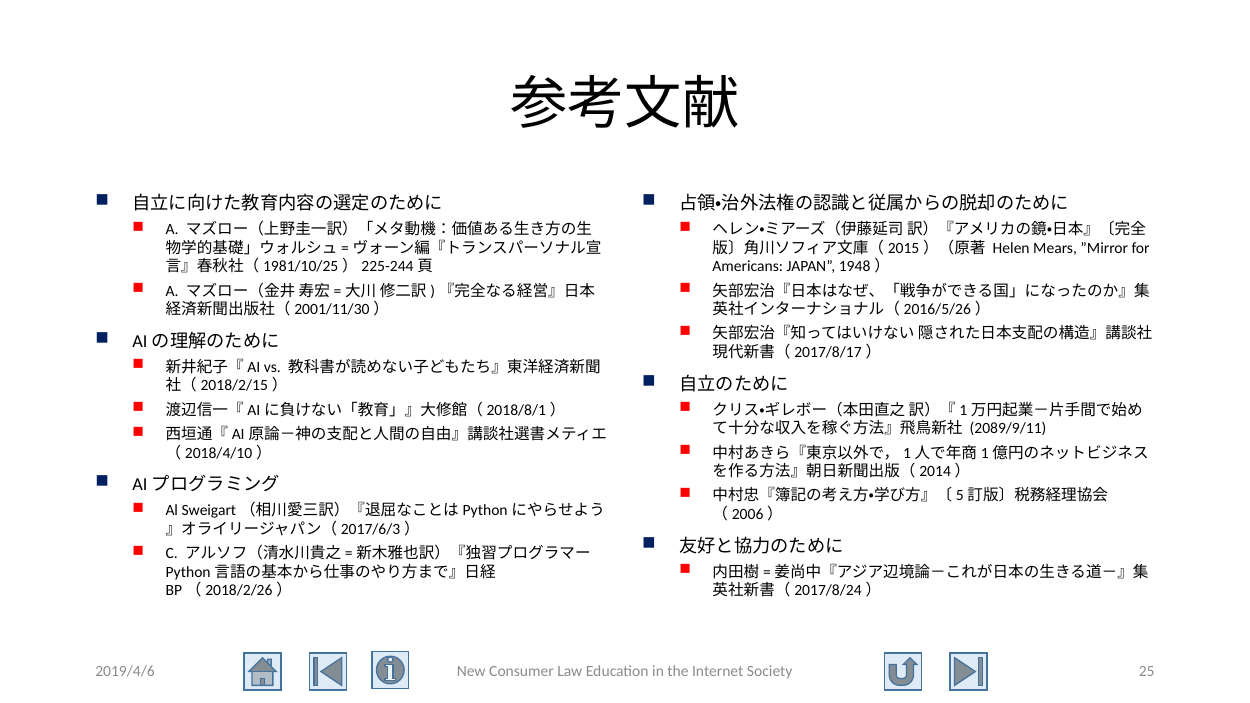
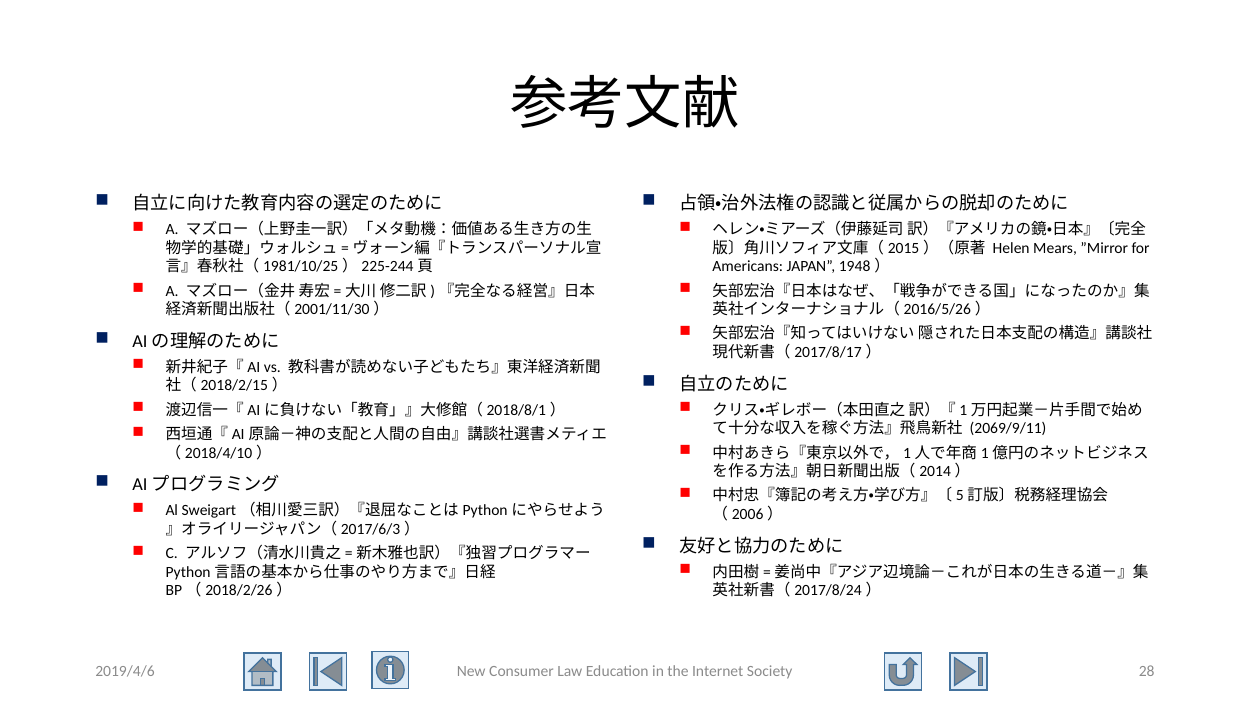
2089/9/11: 2089/9/11 -> 2069/9/11 (1008, 429)
25: 25 -> 28 (1147, 671)
